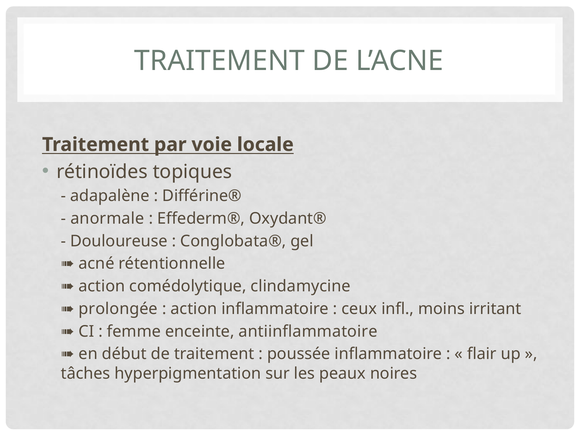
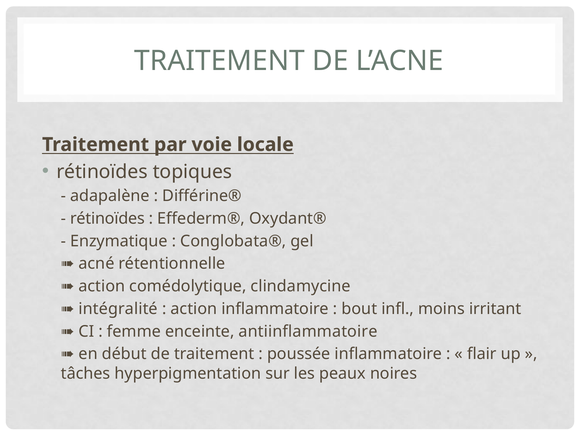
anormale: anormale -> rétinoïdes (107, 219)
Douloureuse: Douloureuse -> Enzymatique (119, 241)
prolongée: prolongée -> intégralité (118, 309)
ceux: ceux -> bout (359, 309)
